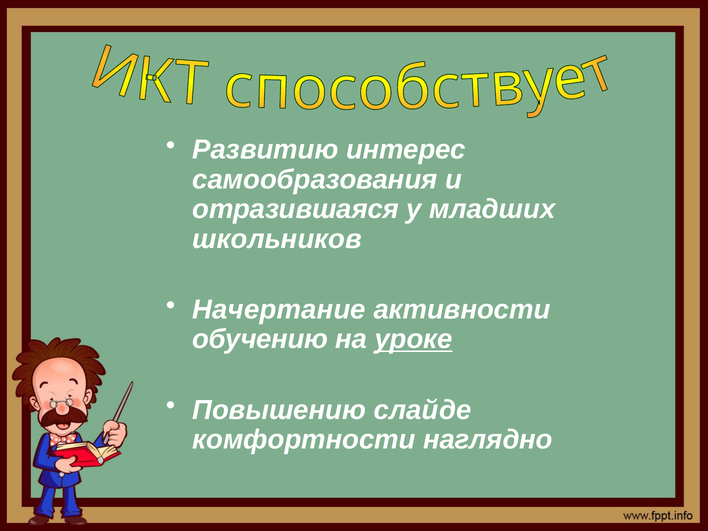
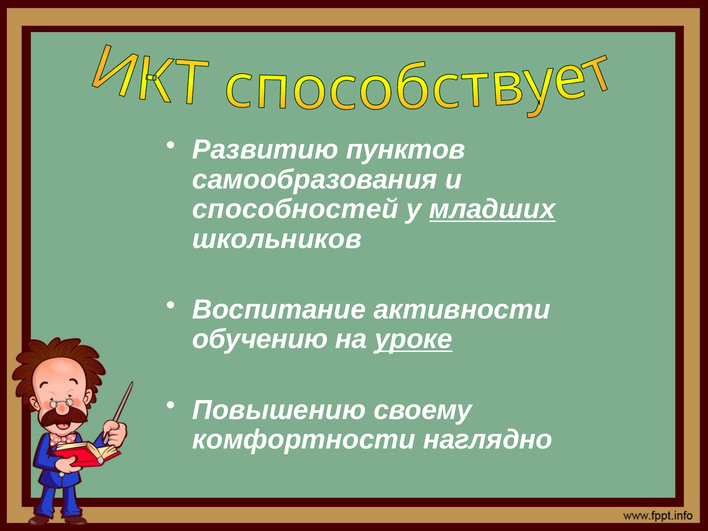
интерес: интерес -> пунктов (406, 150)
отразившаяся: отразившаяся -> способностей (295, 209)
младших underline: none -> present (492, 209)
Начертание: Начертание -> Воспитание (279, 310)
слайде: слайде -> своему (423, 410)
